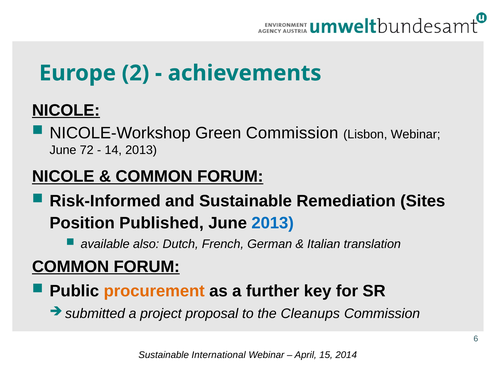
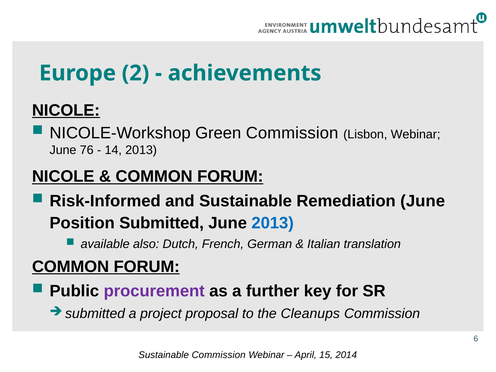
72: 72 -> 76 (87, 150)
Remediation Sites: Sites -> June (423, 201)
Position Published: Published -> Submitted (162, 223)
procurement colour: orange -> purple (154, 291)
Sustainable International: International -> Commission (219, 355)
